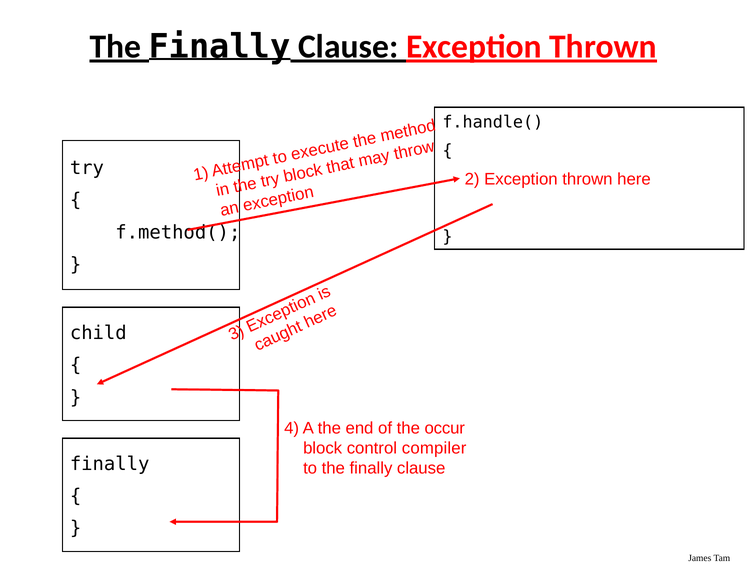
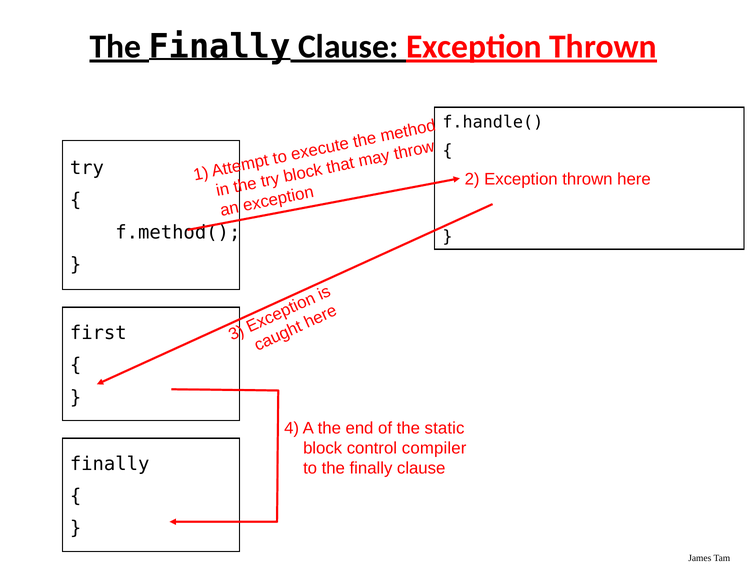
child: child -> first (98, 333)
occur: occur -> static (445, 428)
